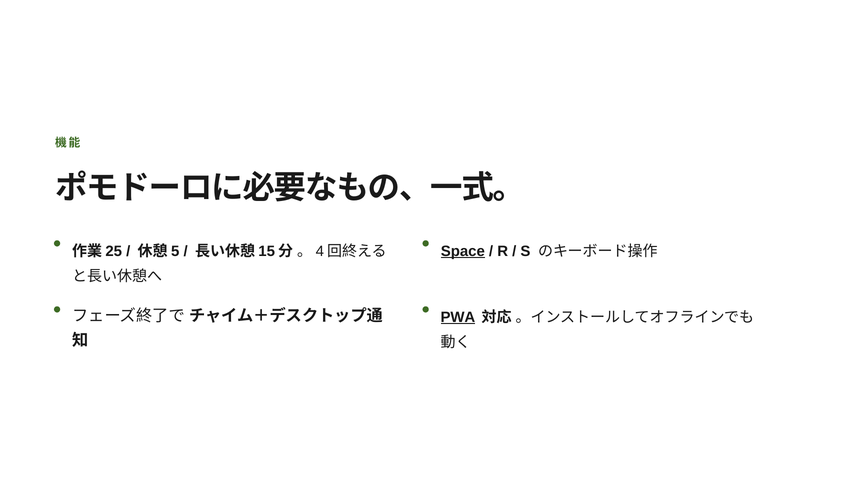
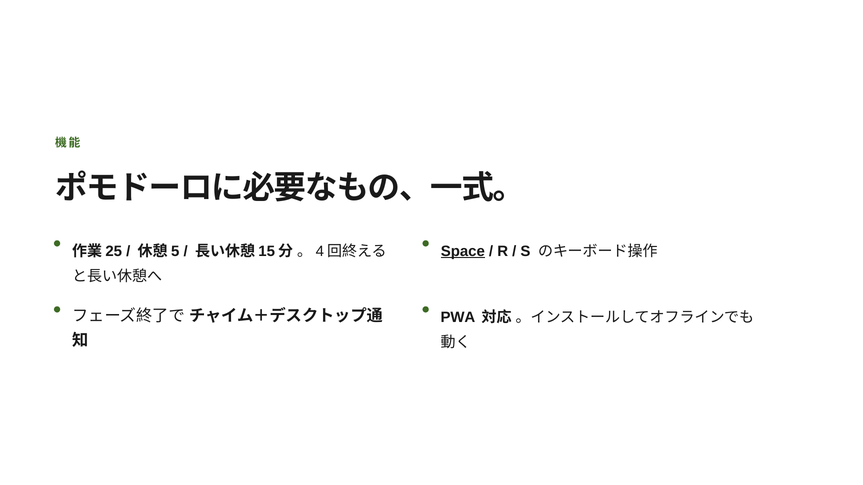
PWA underline: present -> none (458, 317)
